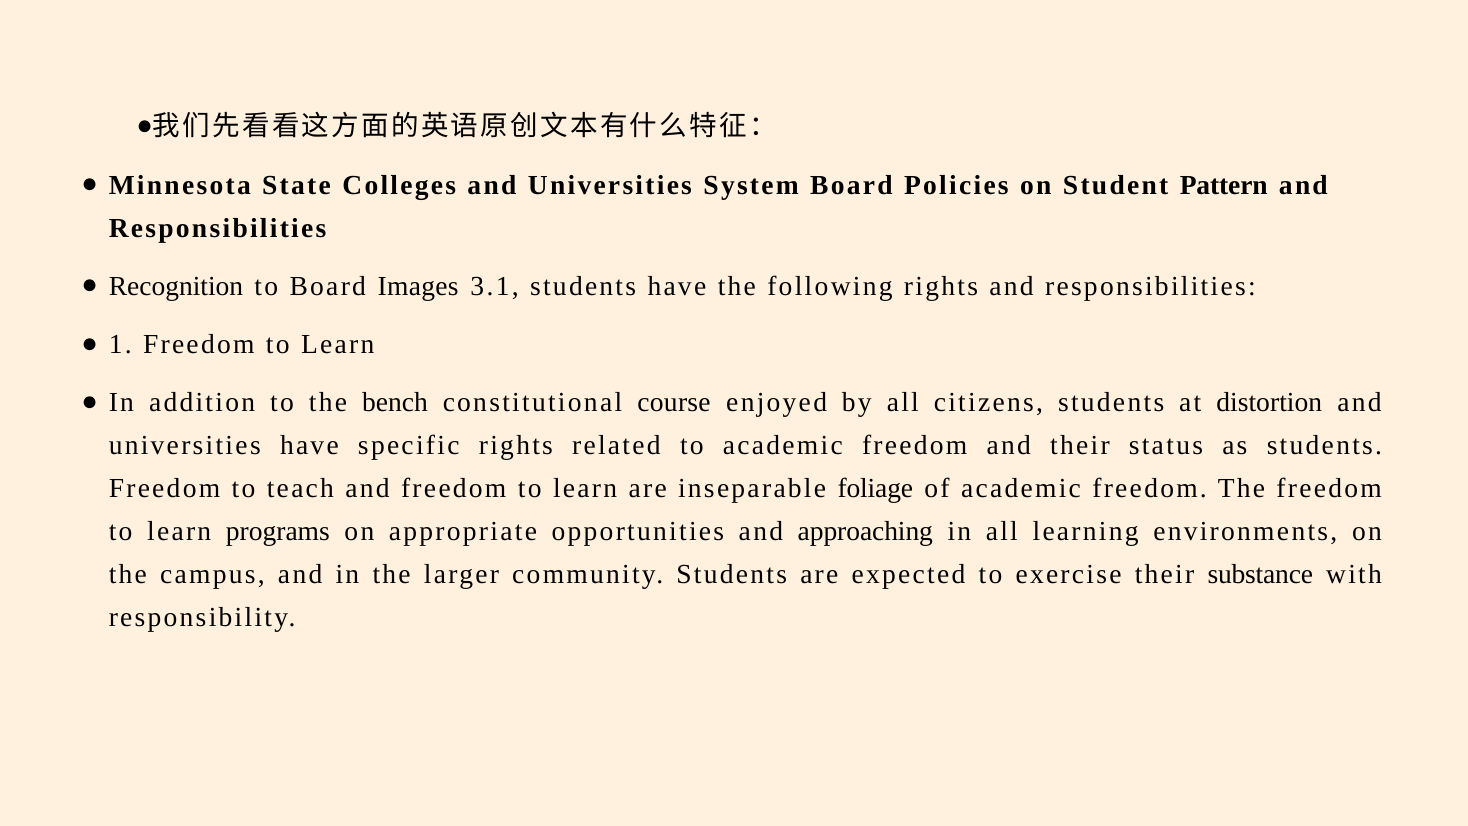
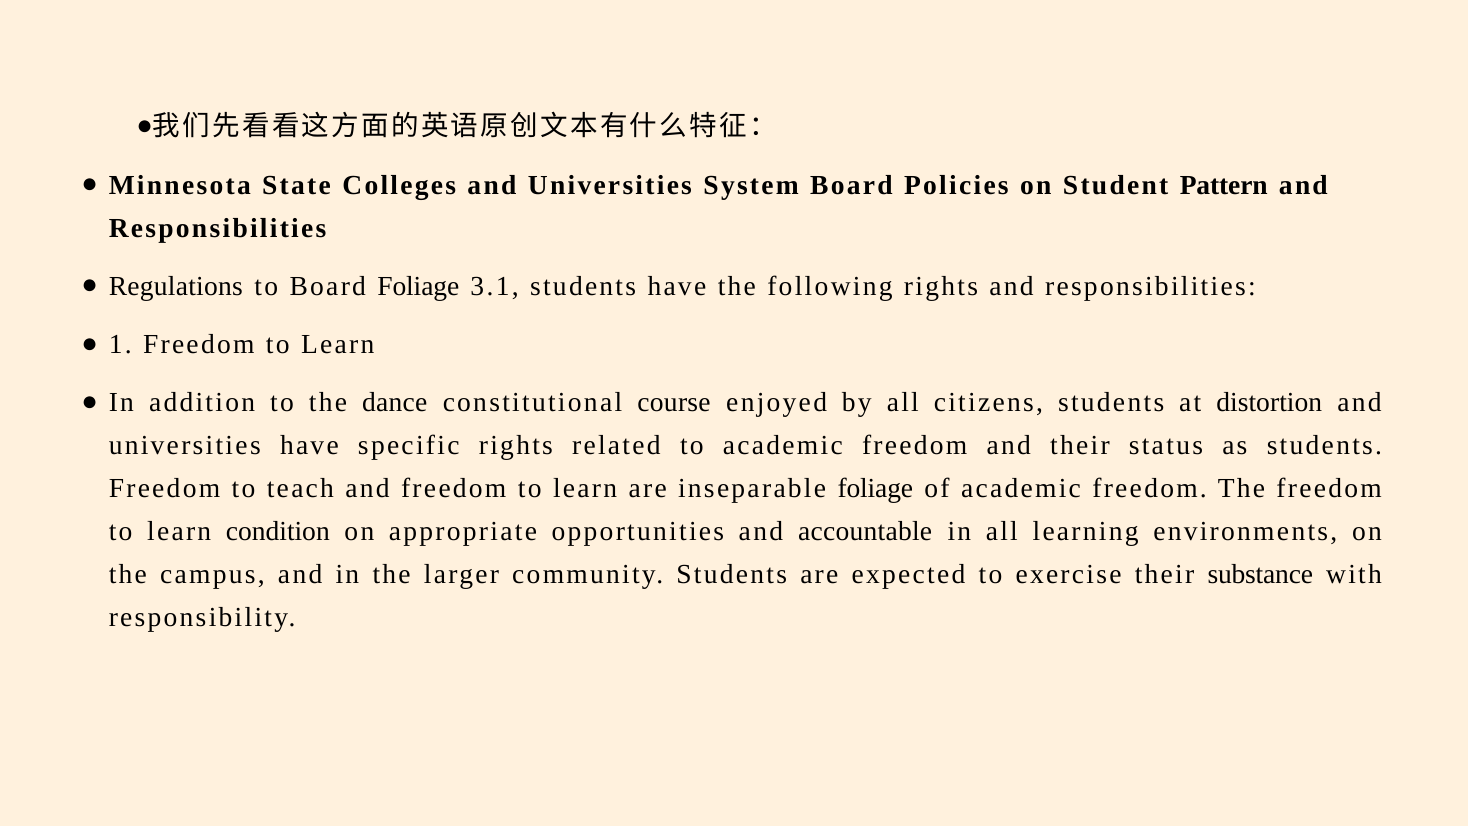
Recognition: Recognition -> Regulations (176, 286)
Board Images: Images -> Foliage (418, 286)
bench: bench -> dance (395, 403)
programs: programs -> condition (278, 531)
approaching: approaching -> accountable (865, 531)
